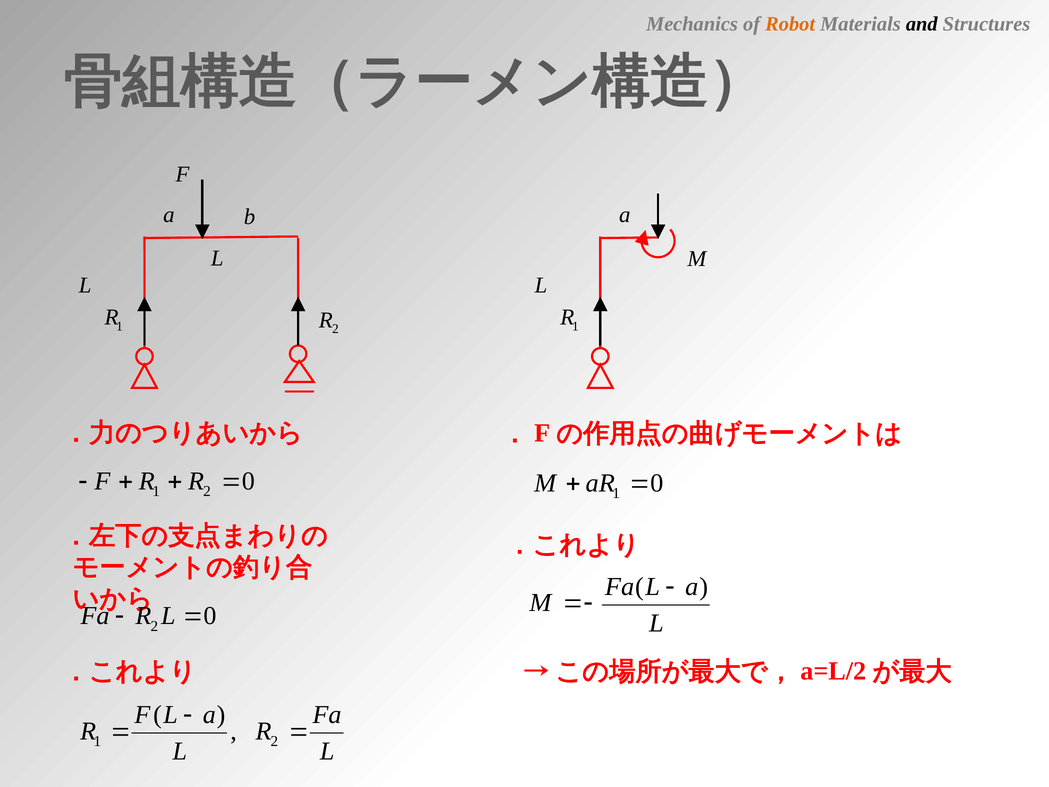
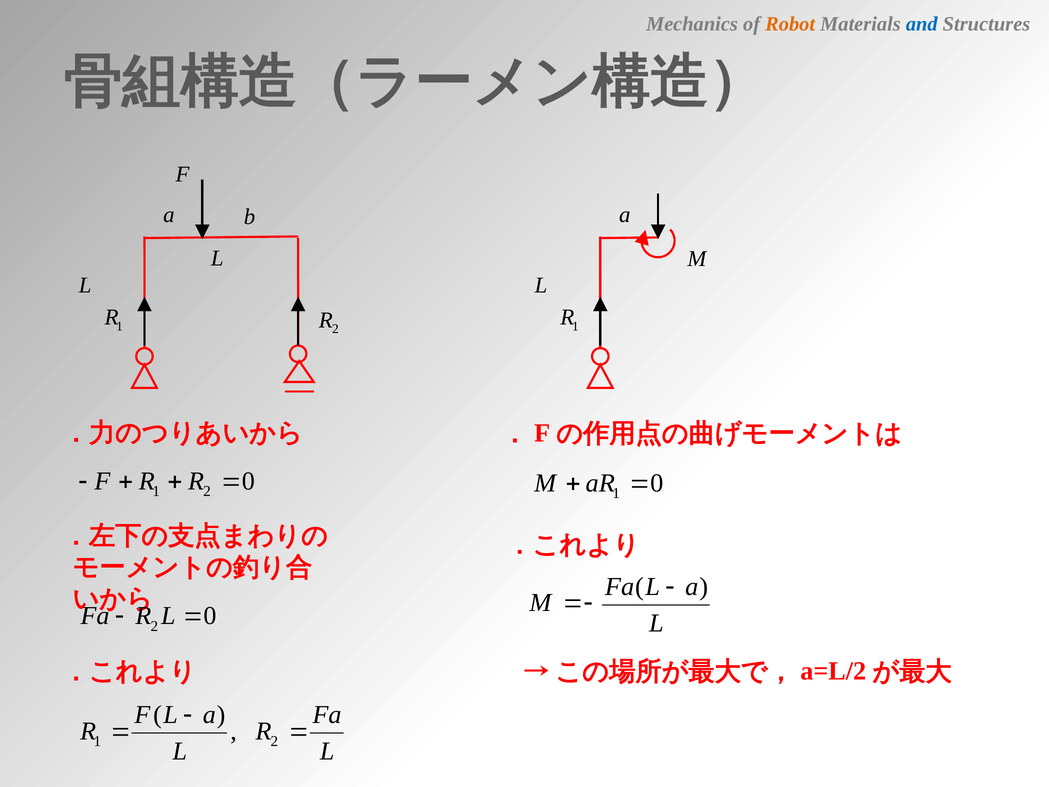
and colour: black -> blue (922, 24)
